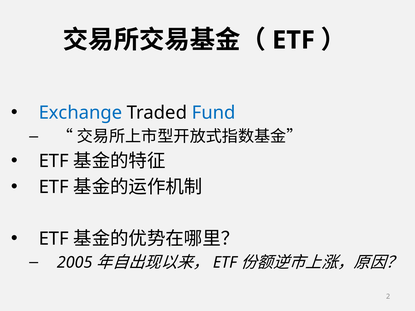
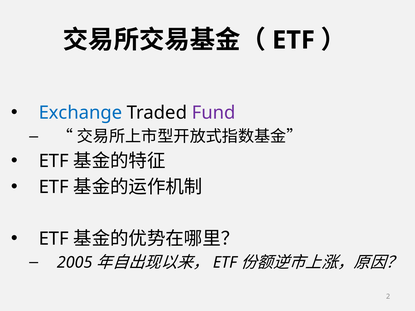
Fund colour: blue -> purple (214, 113)
